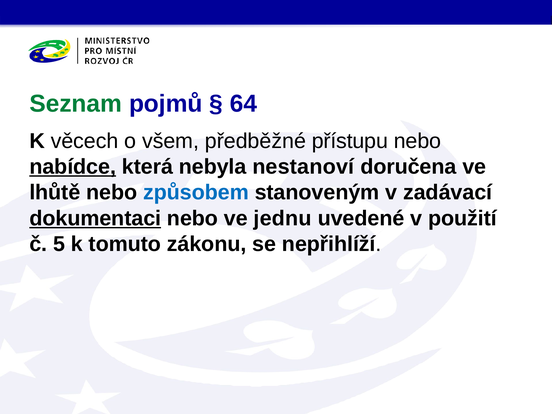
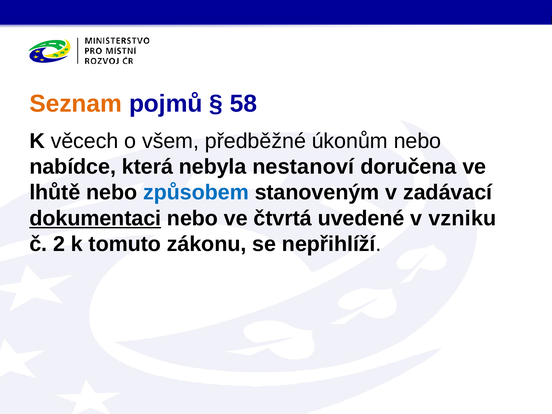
Seznam colour: green -> orange (76, 104)
64: 64 -> 58 (243, 104)
přístupu: přístupu -> úkonům (350, 141)
nabídce underline: present -> none (73, 167)
jednu: jednu -> čtvrtá (283, 218)
použití: použití -> vzniku (462, 218)
5: 5 -> 2 (59, 244)
